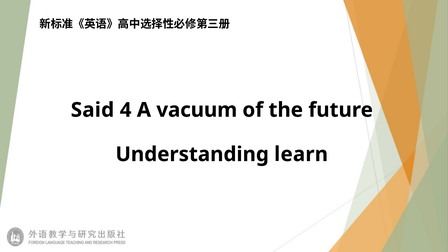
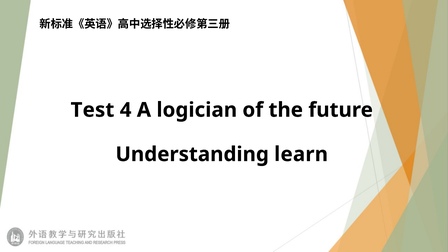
Said: Said -> Test (92, 110)
vacuum: vacuum -> logician (197, 110)
